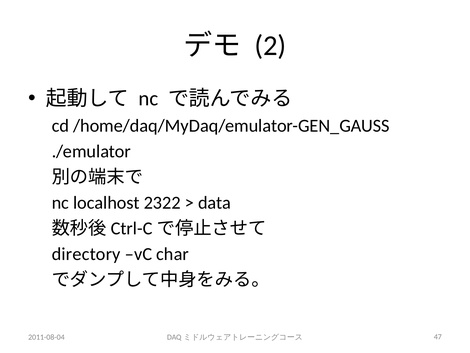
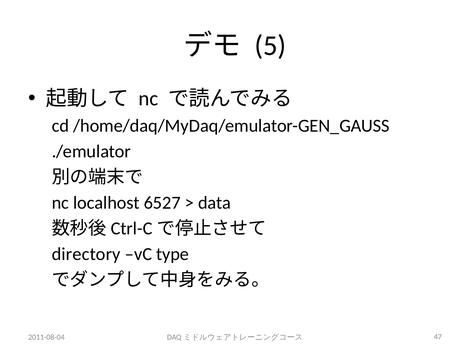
2: 2 -> 5 (270, 45)
2322: 2322 -> 6527 (162, 202)
char: char -> type (173, 254)
